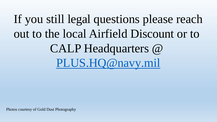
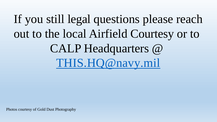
Airfield Discount: Discount -> Courtesy (152, 34)
PLUS.HQ@navy.mil: PLUS.HQ@navy.mil -> THIS.HQ@navy.mil (108, 63)
